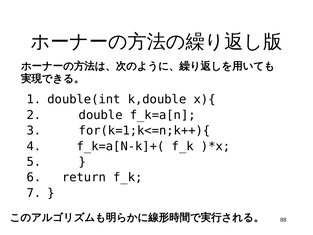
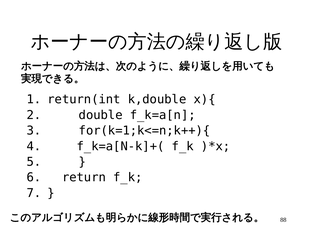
double(int: double(int -> return(int (84, 99)
